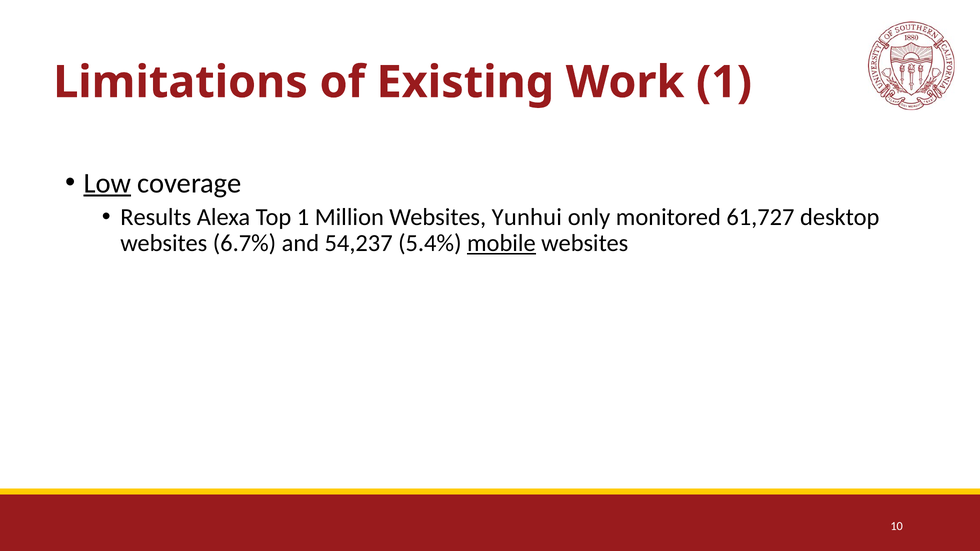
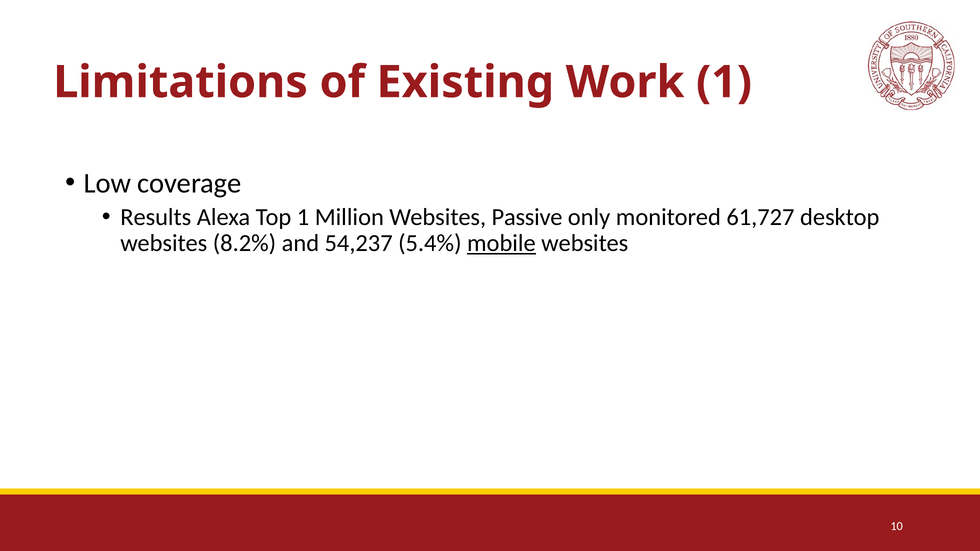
Low underline: present -> none (107, 183)
Yunhui: Yunhui -> Passive (527, 217)
6.7%: 6.7% -> 8.2% (244, 244)
